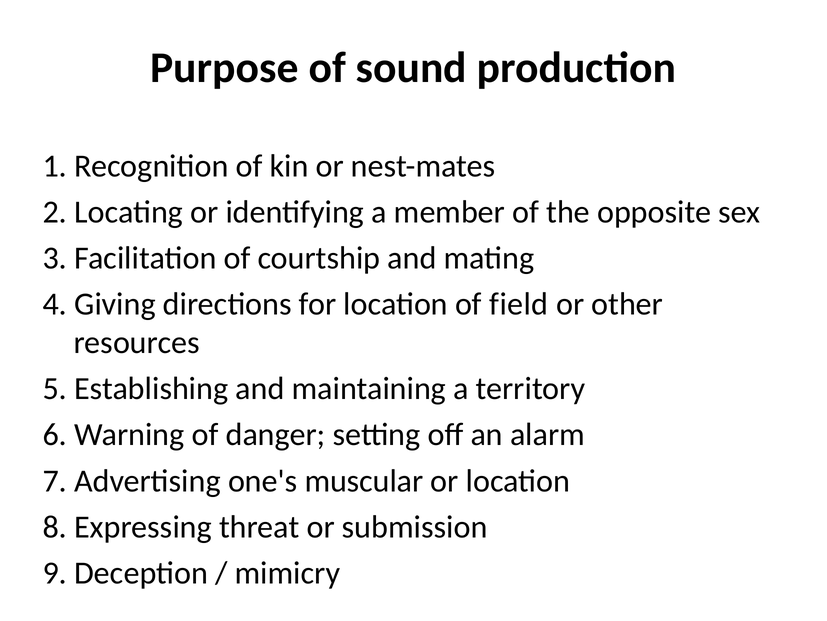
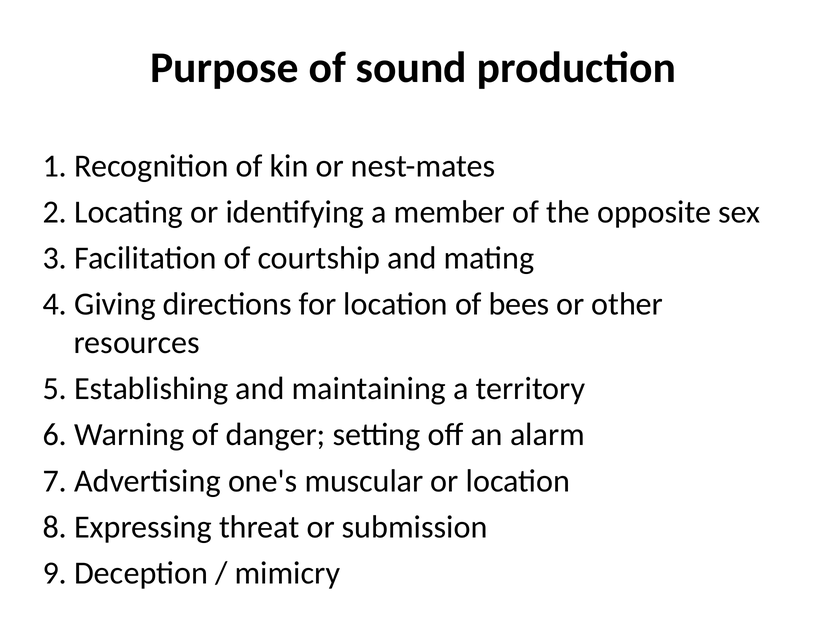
field: field -> bees (519, 304)
